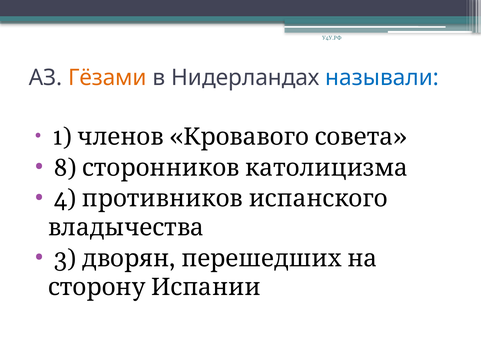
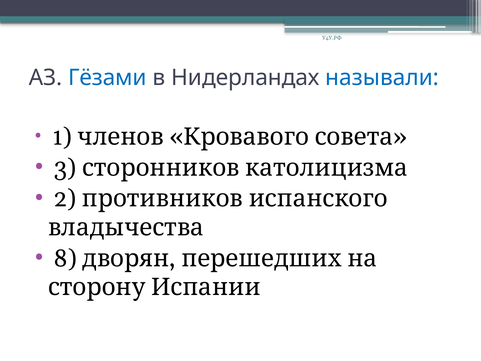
Гёзами colour: orange -> blue (107, 78)
8: 8 -> 3 (65, 168)
4: 4 -> 2 (65, 199)
3: 3 -> 8 (65, 258)
